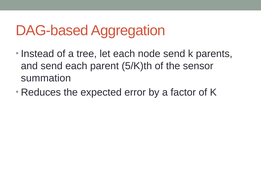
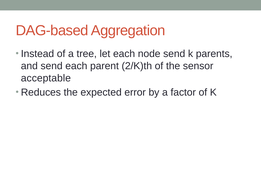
5/K)th: 5/K)th -> 2/K)th (137, 66)
summation: summation -> acceptable (46, 78)
